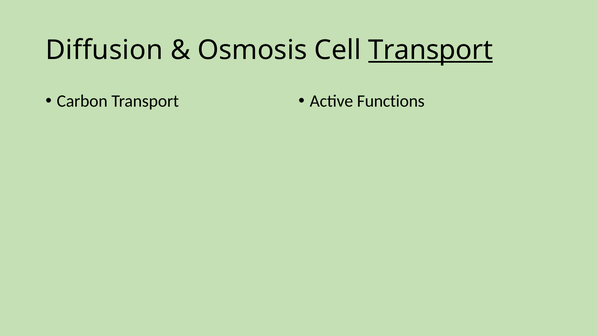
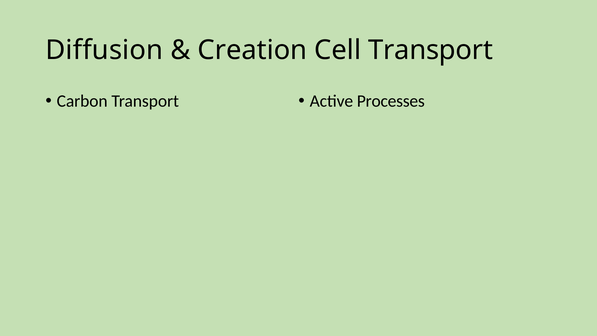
Osmosis: Osmosis -> Creation (252, 50)
Transport underline: present -> none (431, 50)
Functions: Functions -> Processes (391, 101)
